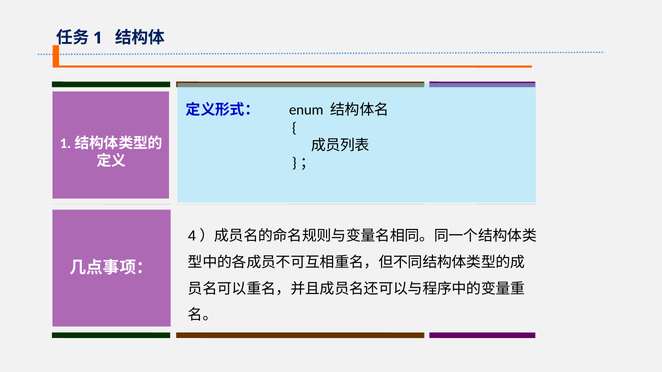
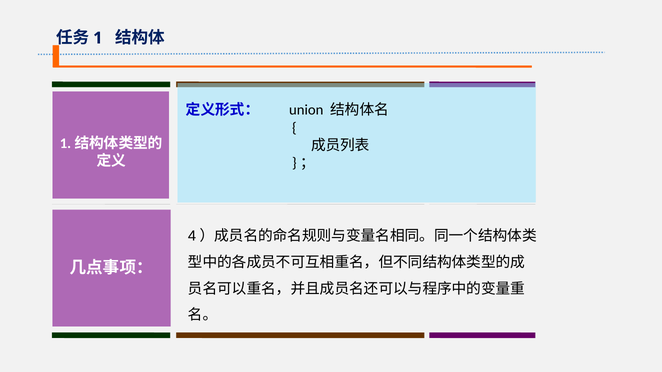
enum: enum -> union (306, 110)
